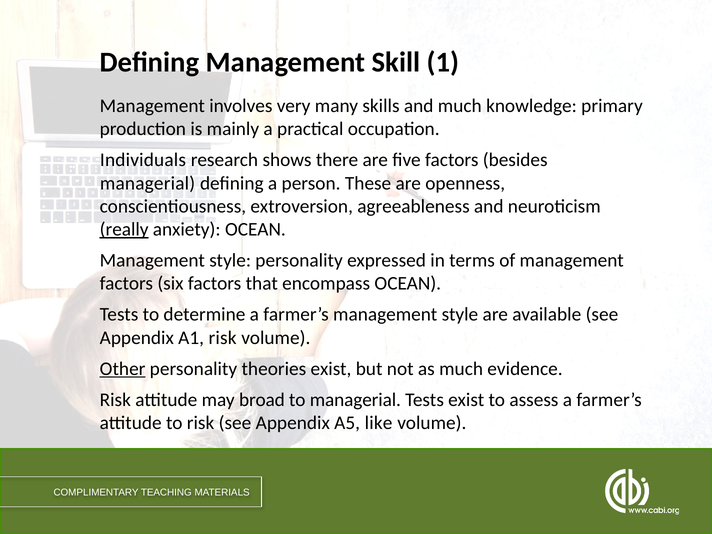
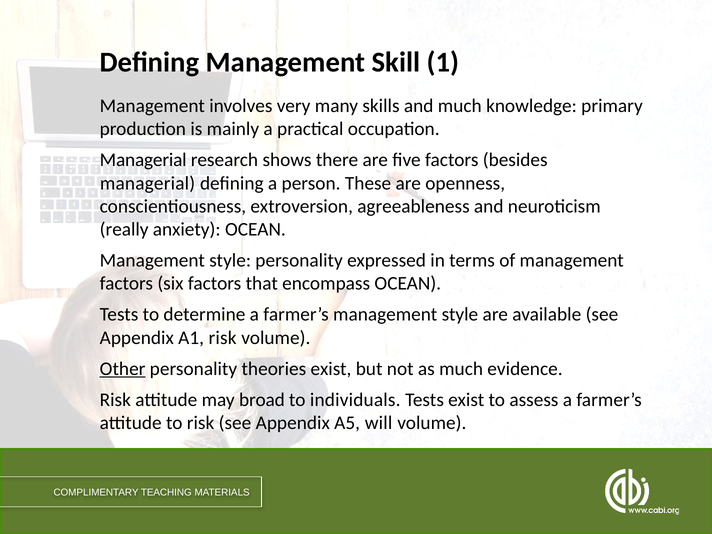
Individuals: Individuals -> Managerial (143, 160)
really underline: present -> none (124, 229)
to managerial: managerial -> individuals (355, 400)
like: like -> will (379, 423)
